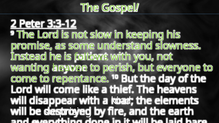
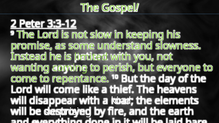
follows: follows -> limited (91, 57)
heaven: heaven -> coming (70, 68)
